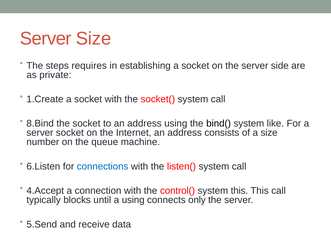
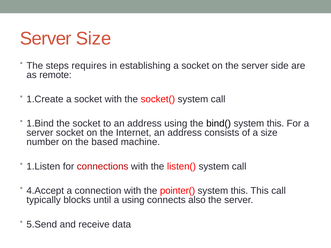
private: private -> remote (55, 75)
8.Bind: 8.Bind -> 1.Bind (40, 124)
like: like -> this (275, 124)
queue: queue -> based (105, 142)
6.Listen: 6.Listen -> 1.Listen (43, 167)
connections colour: blue -> red (103, 167)
control(: control( -> pointer( (178, 191)
only: only -> also (197, 200)
